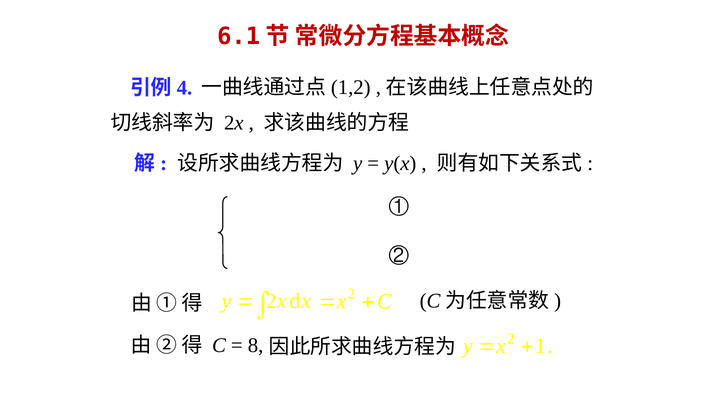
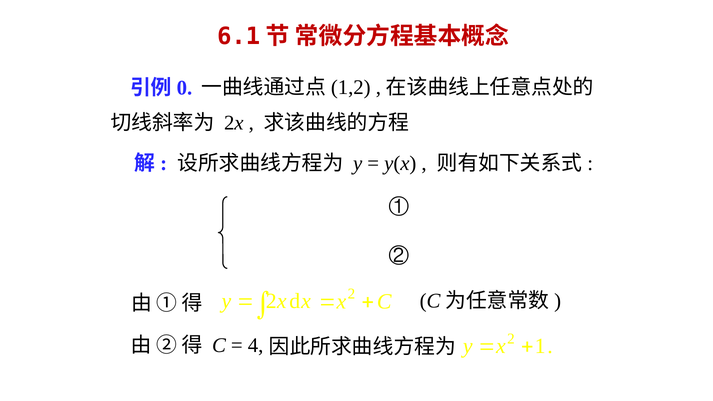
4: 4 -> 0 (184, 88)
8: 8 -> 4 (256, 346)
